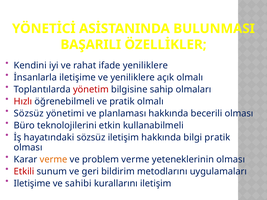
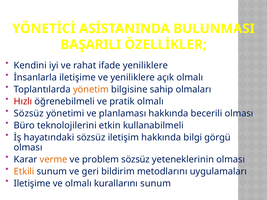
yönetim colour: red -> orange (91, 90)
bilgi pratik: pratik -> görgü (217, 138)
problem verme: verme -> sözsüz (136, 160)
Etkili colour: red -> orange (24, 172)
ve sahibi: sahibi -> olmalı (78, 184)
kurallarını iletişim: iletişim -> sunum (156, 184)
